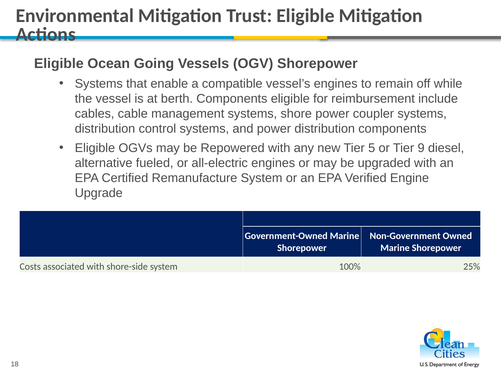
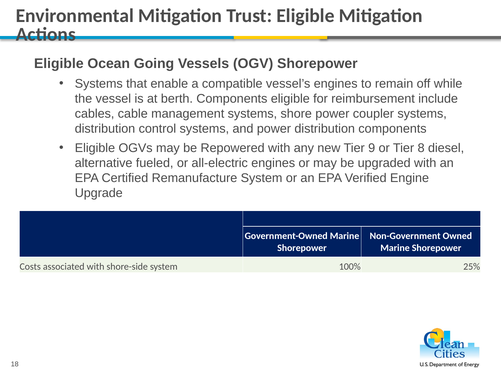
5: 5 -> 9 (372, 148)
9: 9 -> 8 (421, 148)
